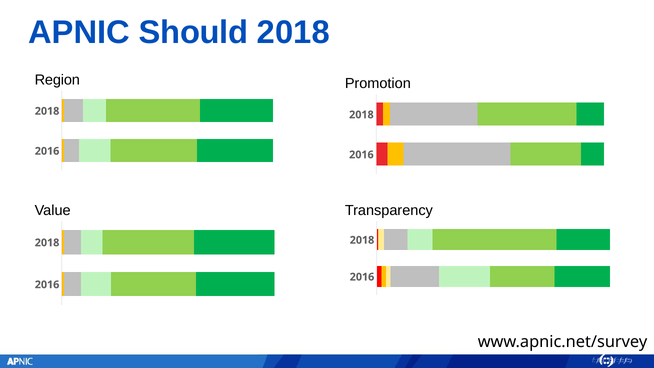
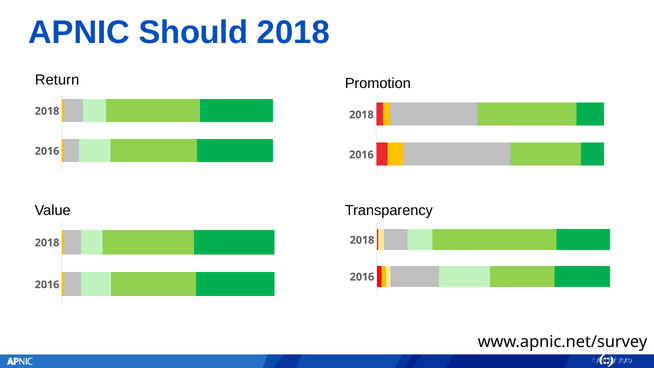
Region: Region -> Return (57, 80)
